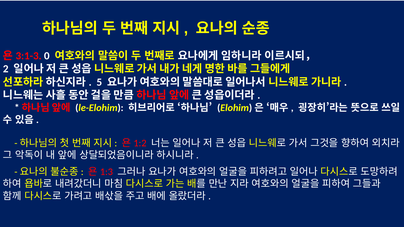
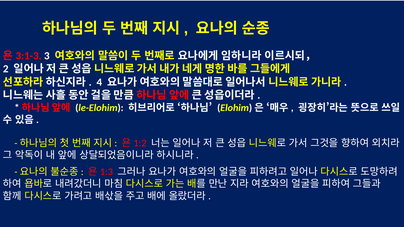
0: 0 -> 3 (47, 56)
5: 5 -> 4 (99, 82)
